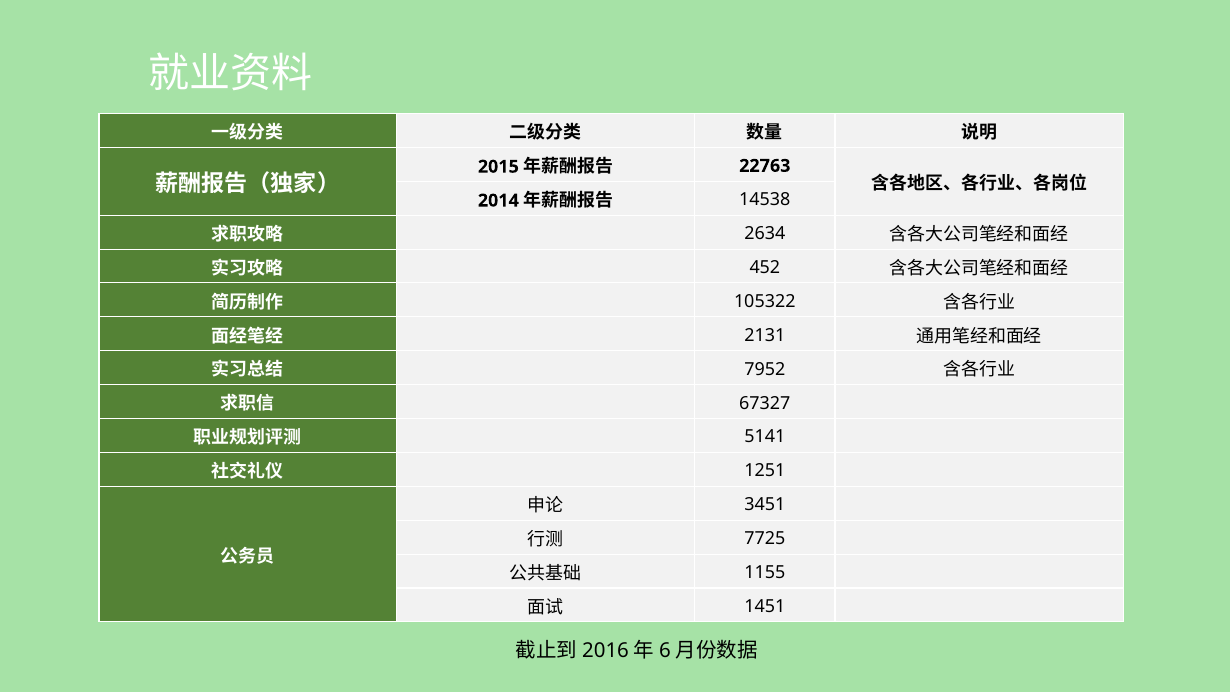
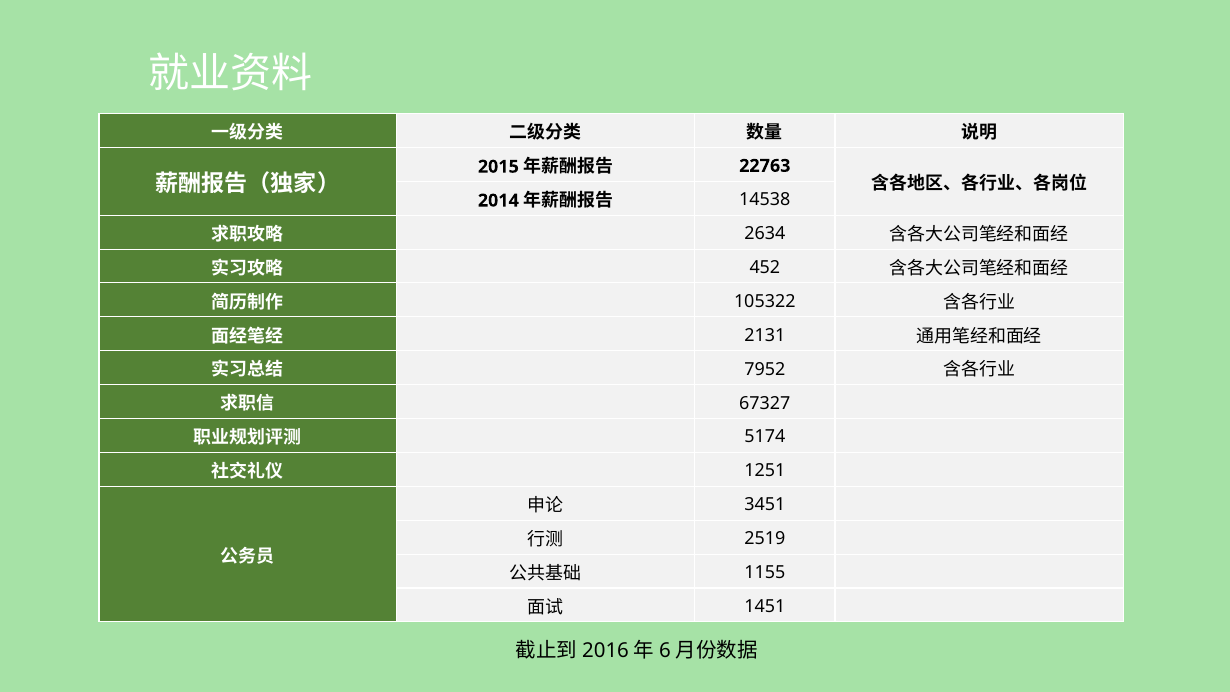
5141: 5141 -> 5174 (765, 437)
7725: 7725 -> 2519 (765, 539)
